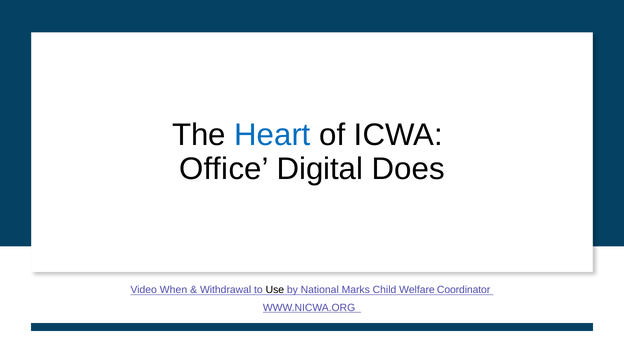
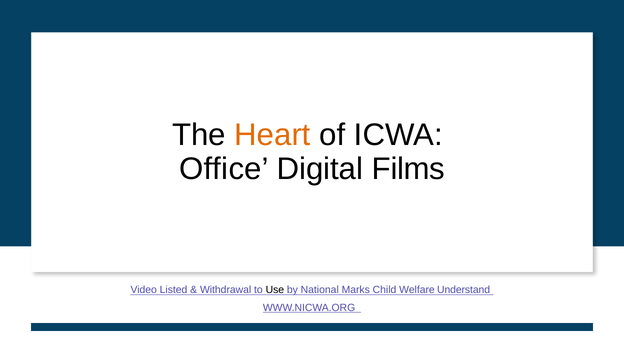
Heart colour: blue -> orange (273, 135)
Does: Does -> Films (408, 169)
When: When -> Listed (174, 290)
Coordinator: Coordinator -> Understand (464, 290)
